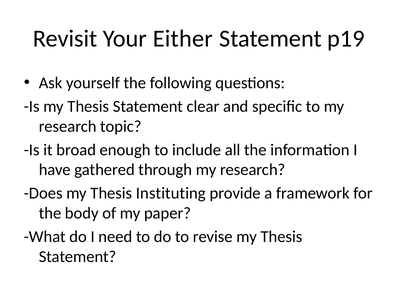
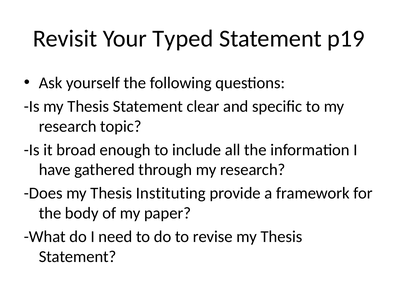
Either: Either -> Typed (183, 39)
